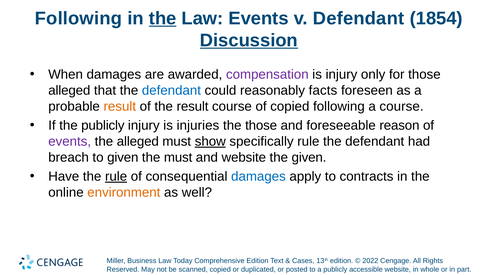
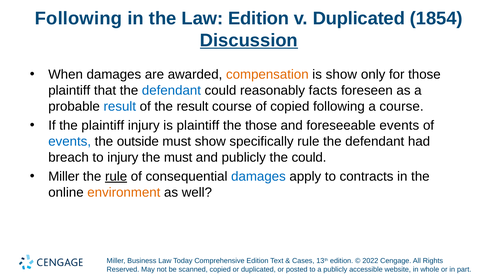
the underline: present -> none (163, 18)
Law Events: Events -> Edition (259, 18)
v Defendant: Defendant -> Duplicated (359, 18)
compensation colour: purple -> orange (267, 75)
is injury: injury -> show (341, 75)
alleged: alleged -> plaintiff (69, 91)
result colour: orange -> blue (120, 107)
the publicly: publicly -> plaintiff (103, 126)
is injuries: injuries -> plaintiff (198, 126)
foreseeable reason: reason -> events (399, 126)
events colour: purple -> blue (70, 142)
the alleged: alleged -> outside (138, 142)
show underline: present -> none (210, 142)
to given: given -> injury (123, 158)
and website: website -> publicly (244, 158)
the given: given -> could (309, 158)
Have: Have -> Miller (64, 177)
